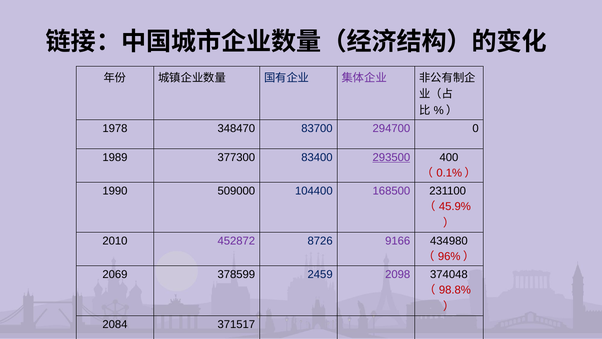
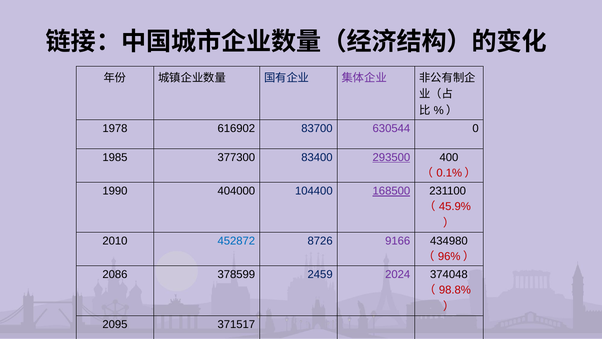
348470: 348470 -> 616902 (236, 128)
294700: 294700 -> 630544 (391, 128)
1989: 1989 -> 1985 (115, 157)
509000: 509000 -> 404000 (236, 191)
168500 underline: none -> present (391, 191)
452872 colour: purple -> blue (236, 241)
2069: 2069 -> 2086 (115, 274)
2098: 2098 -> 2024 (398, 274)
2084: 2084 -> 2095 (115, 324)
